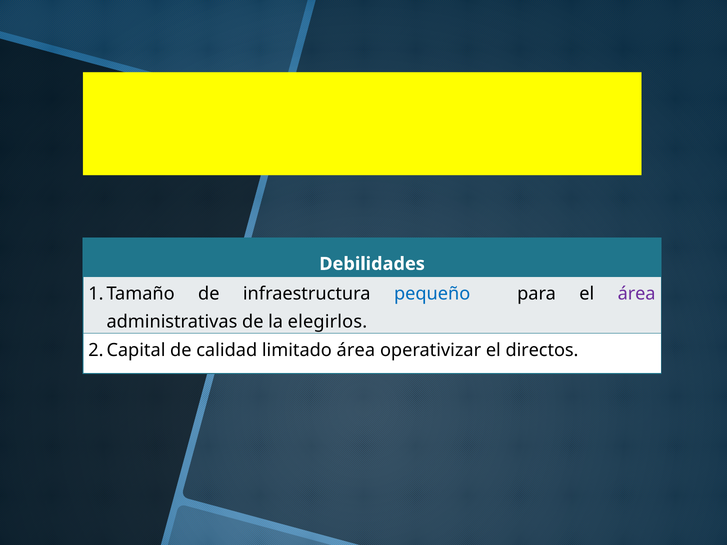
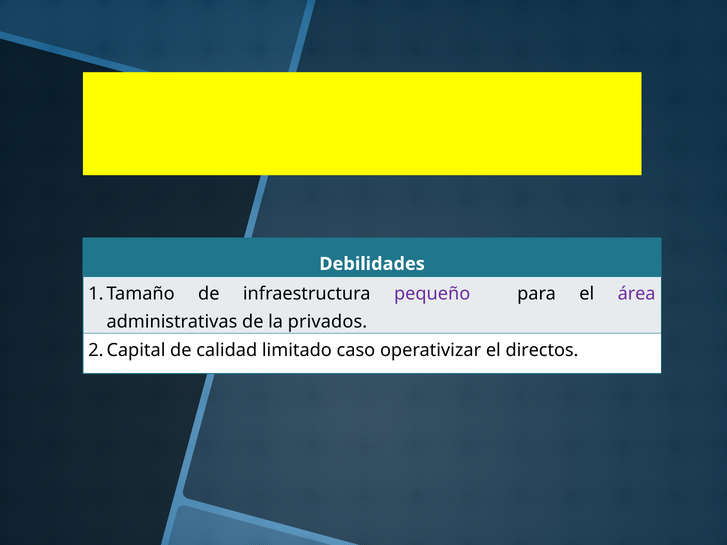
pequeño colour: blue -> purple (432, 294)
elegirlos: elegirlos -> privados (327, 322)
limitado área: área -> caso (356, 351)
